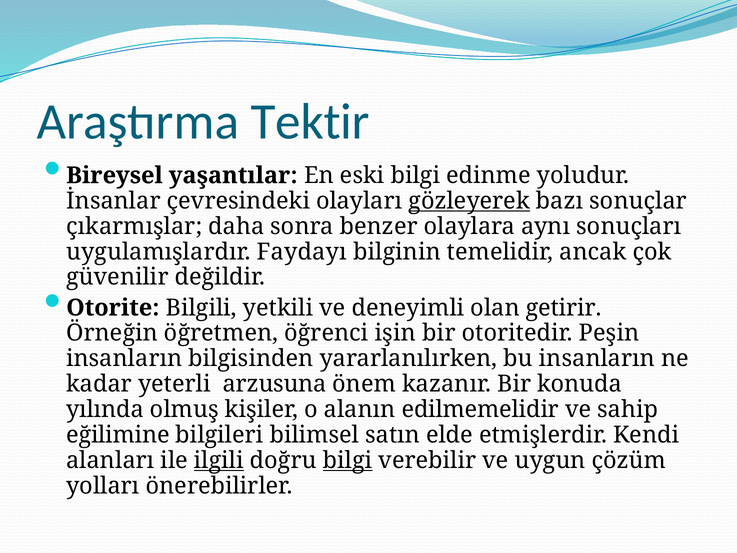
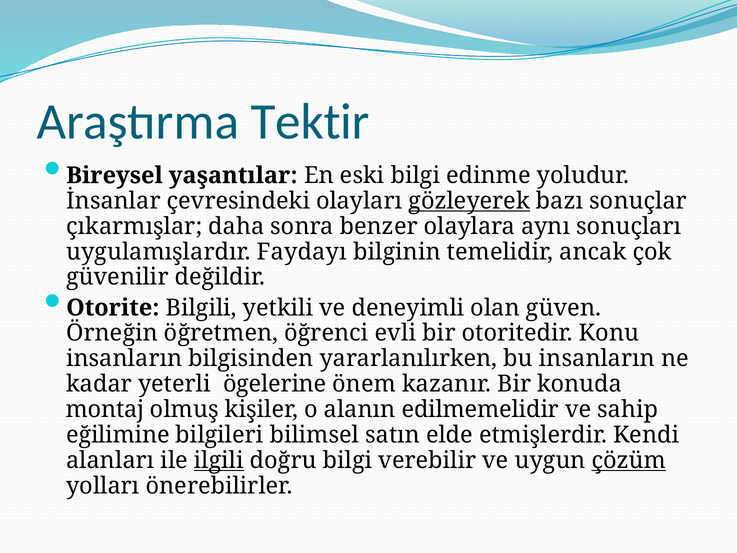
getirir: getirir -> güven (564, 308)
işin: işin -> evli (395, 333)
Peşin: Peşin -> Konu (609, 333)
arzusuna: arzusuna -> ögelerine (275, 384)
yılında: yılında -> montaj (105, 409)
bilgi underline: present -> none (348, 460)
çözüm underline: none -> present (629, 460)
